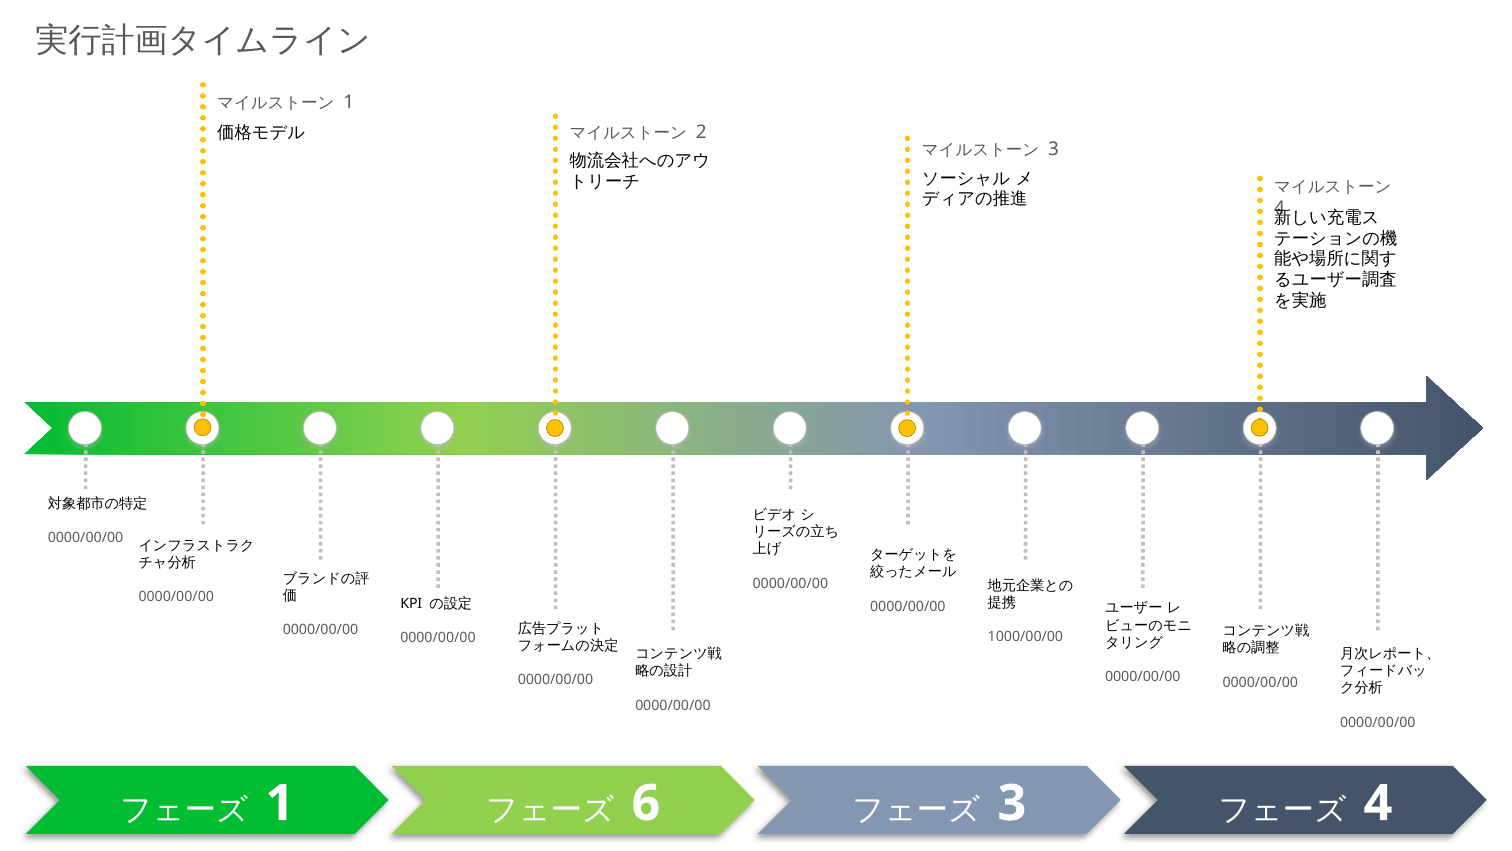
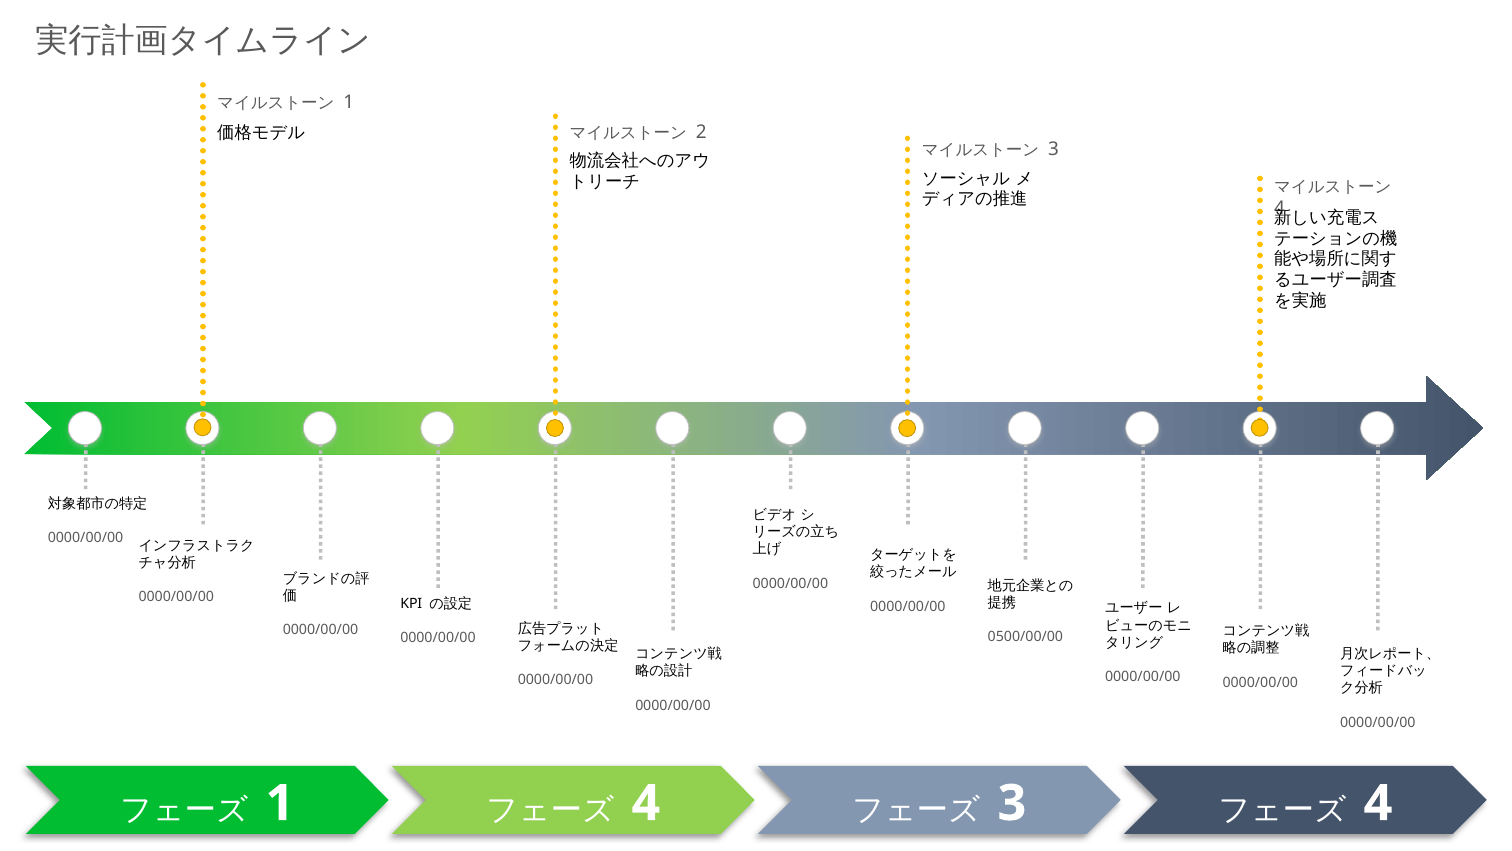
1000/00/00: 1000/00/00 -> 0500/00/00 (1025, 636)
6: 6 -> 4 (646, 803)
